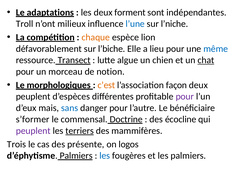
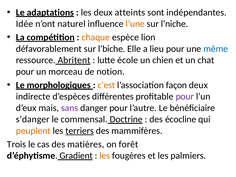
forment: forment -> atteints (130, 12)
Troll: Troll -> Idée (25, 24)
milieux: milieux -> naturel (71, 24)
l’une colour: blue -> orange (135, 24)
Transect: Transect -> Abritent (74, 60)
algue: algue -> école (128, 60)
chat underline: present -> none (206, 60)
peuplent: peuplent -> indirecte (33, 96)
sans colour: blue -> purple (70, 108)
s’former: s’former -> s’danger (33, 119)
peuplent colour: purple -> orange (33, 131)
présente: présente -> matières (86, 144)
logos: logos -> forêt (129, 144)
d’éphytisme Palmiers: Palmiers -> Gradient (76, 156)
les colour: blue -> orange (105, 156)
